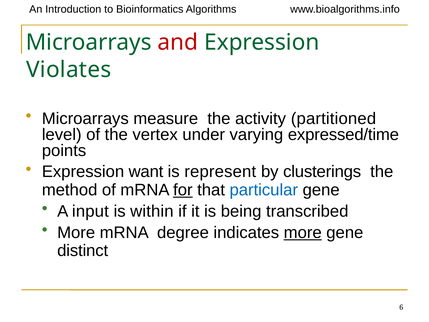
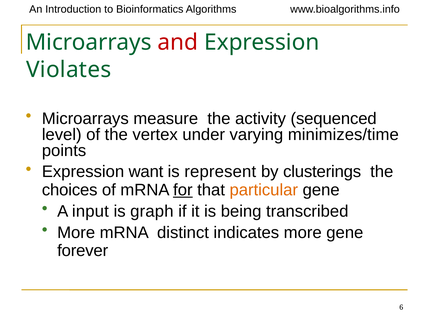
partitioned: partitioned -> sequenced (334, 119)
expressed/time: expressed/time -> minimizes/time (343, 135)
method: method -> choices (70, 190)
particular colour: blue -> orange (264, 190)
within: within -> graph (152, 211)
degree: degree -> distinct (183, 232)
more underline: present -> none (303, 232)
distinct: distinct -> forever (83, 250)
